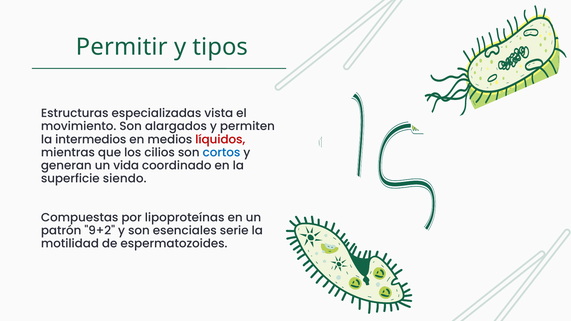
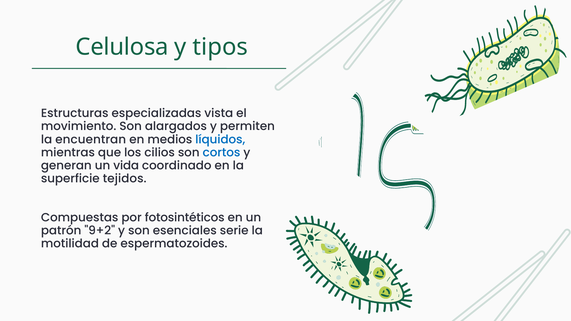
Permitir: Permitir -> Celulosa (122, 47)
intermedios: intermedios -> encuentran (91, 140)
líquidos colour: red -> blue (220, 140)
siendo: siendo -> tejidos (125, 179)
lipoproteínas: lipoproteínas -> fotosintéticos (185, 218)
